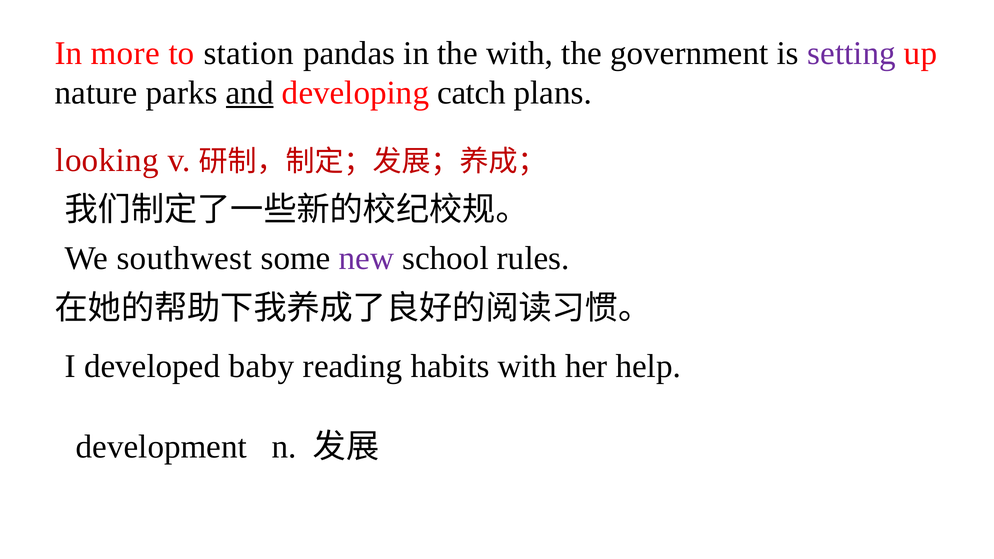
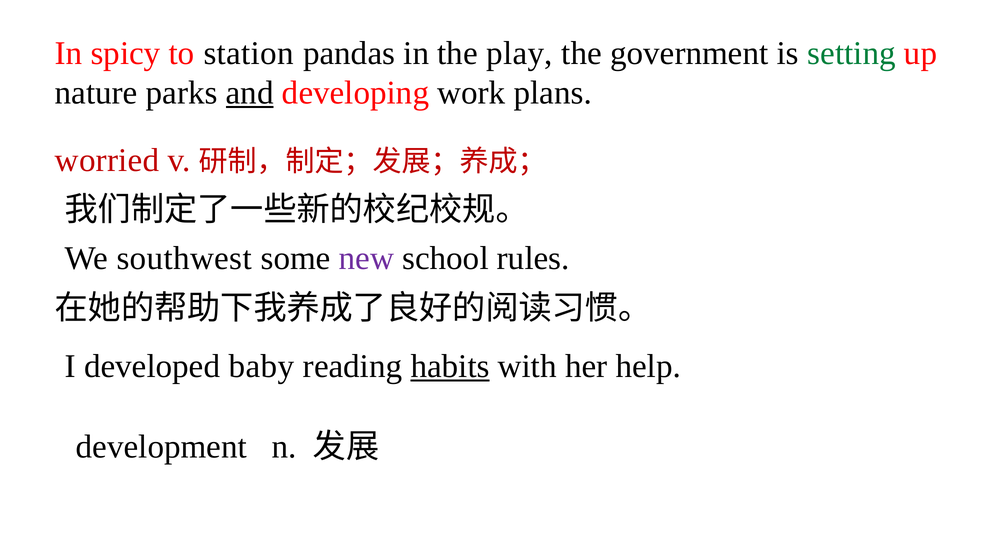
more: more -> spicy (125, 53)
the with: with -> play (519, 53)
setting colour: purple -> green (852, 53)
catch: catch -> work (471, 93)
looking: looking -> worried (107, 160)
habits underline: none -> present (450, 367)
